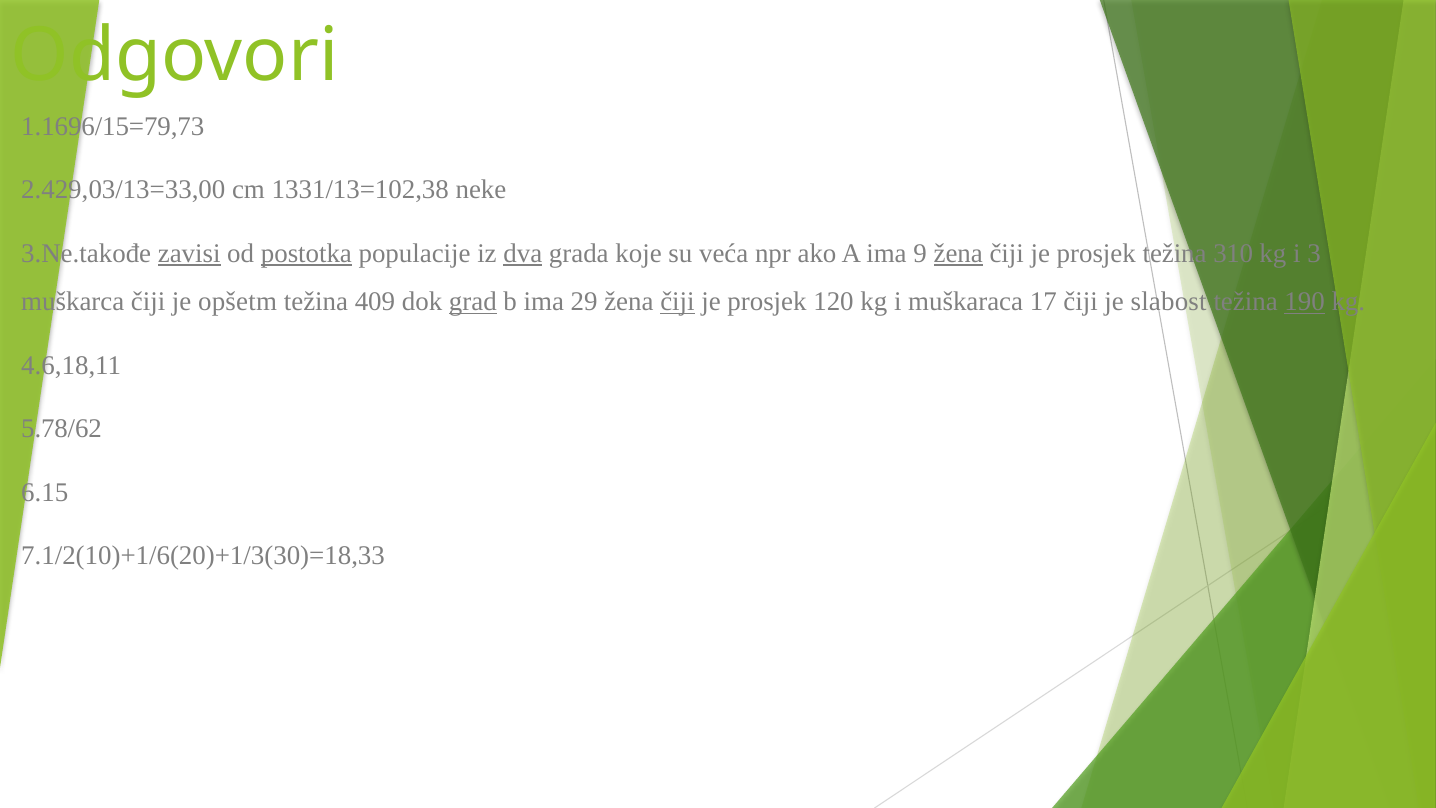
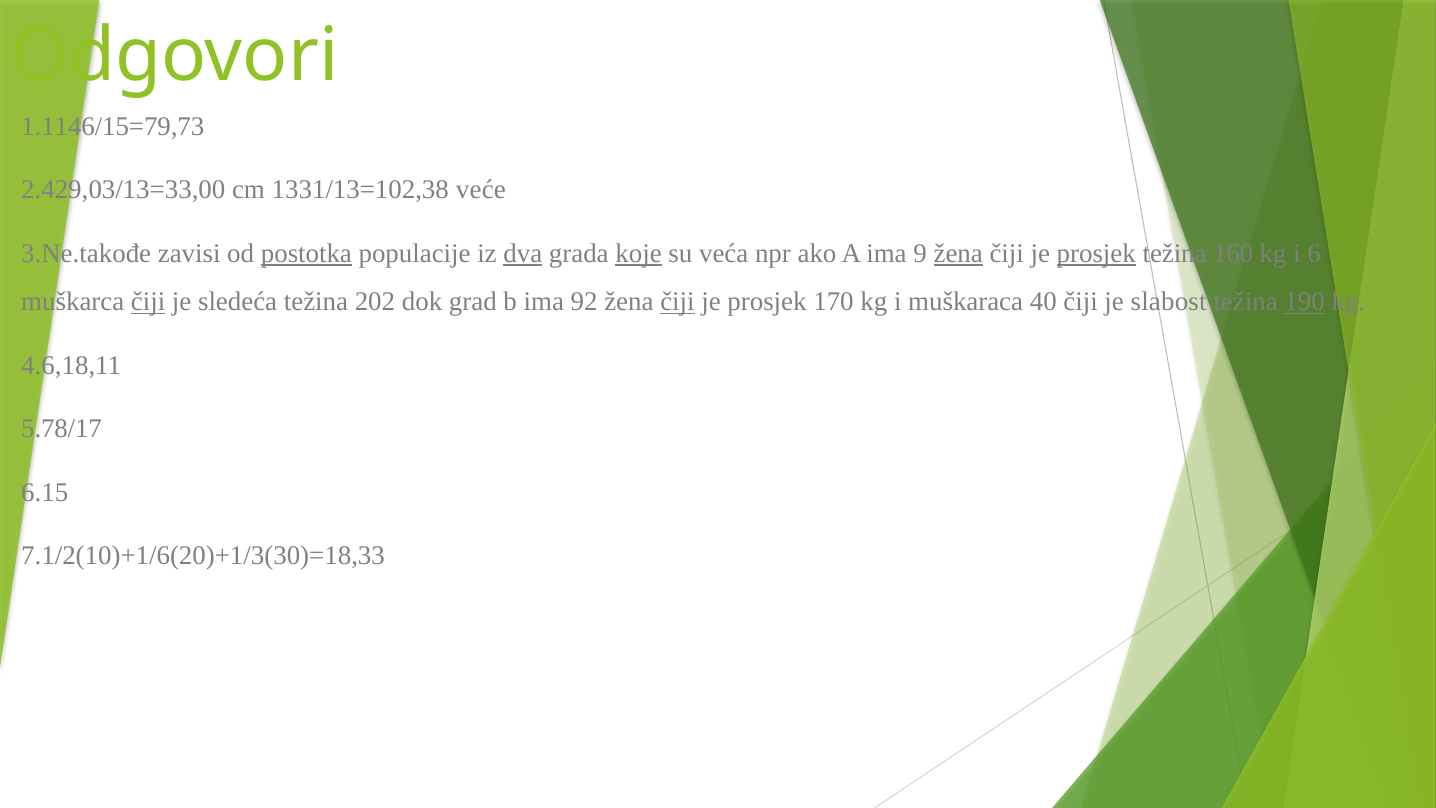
1.1696/15=79,73: 1.1696/15=79,73 -> 1.1146/15=79,73 (113, 126)
neke: neke -> veće (481, 190)
zavisi underline: present -> none (189, 253)
koje underline: none -> present (639, 253)
prosjek underline: none -> present (1096, 253)
310: 310 -> 160 (1233, 253)
3: 3 -> 6 (1314, 253)
čiji underline: none -> present (148, 302)
opšetm: opšetm -> sledeća (238, 302)
409: 409 -> 202 (375, 302)
grad underline: present -> none (473, 302)
29: 29 -> 92 (584, 302)
120: 120 -> 170 (834, 302)
17: 17 -> 40 (1043, 302)
5.78/62: 5.78/62 -> 5.78/17 (62, 429)
